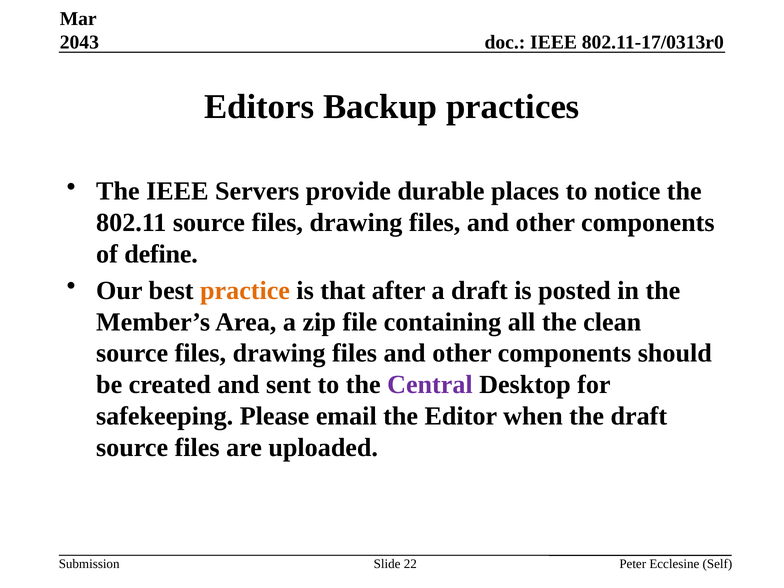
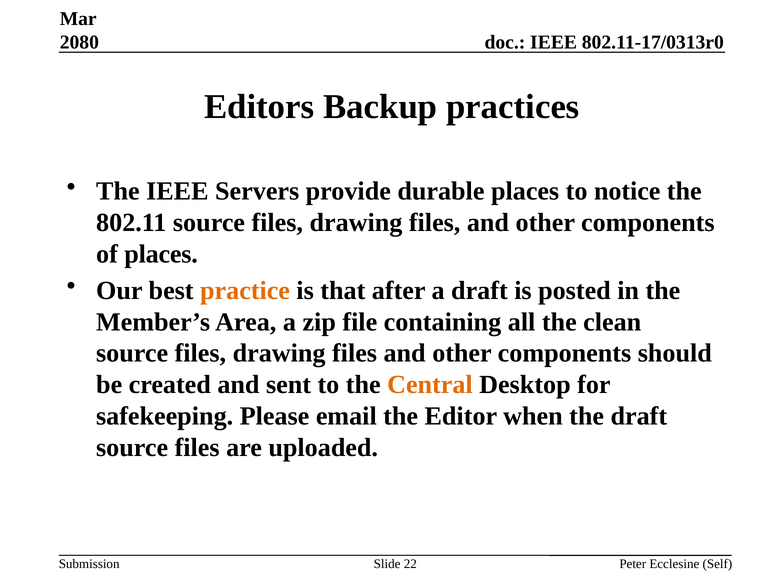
2043: 2043 -> 2080 (79, 42)
of define: define -> places (161, 254)
Central colour: purple -> orange (430, 385)
